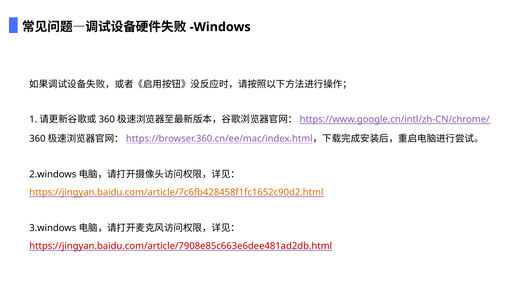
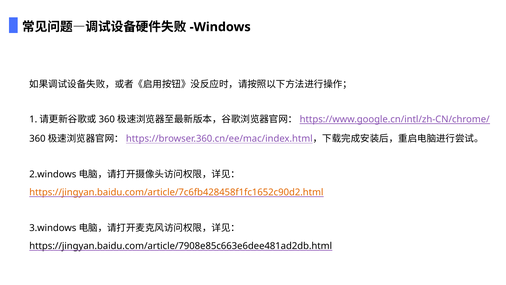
https://jingyan.baidu.com/article/7908e85c663e6dee481ad2db.html colour: red -> black (181, 246)
